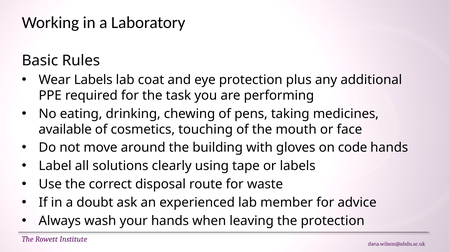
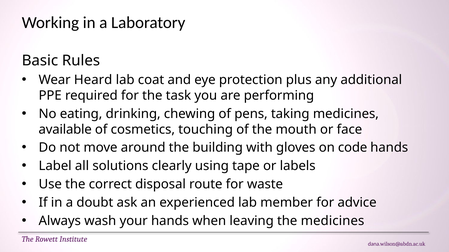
Wear Labels: Labels -> Heard (93, 80)
the protection: protection -> medicines (333, 221)
